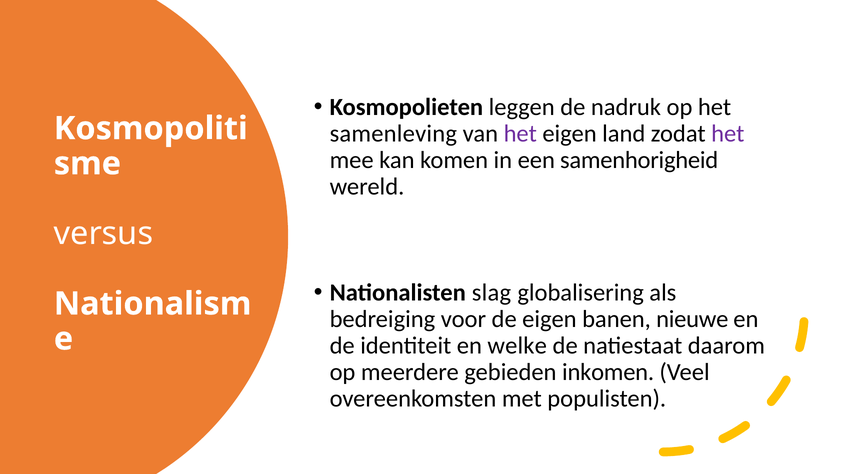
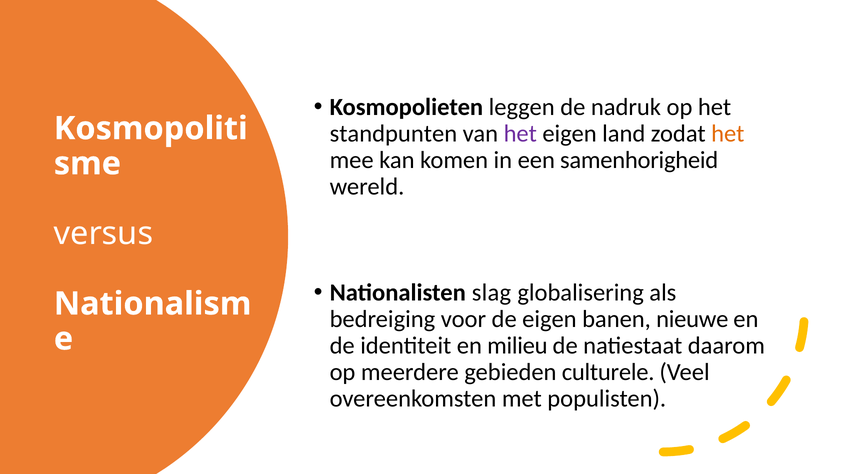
samenleving: samenleving -> standpunten (393, 134)
het colour: purple -> orange (728, 134)
welke: welke -> milieu (517, 346)
inkomen: inkomen -> culturele (608, 372)
